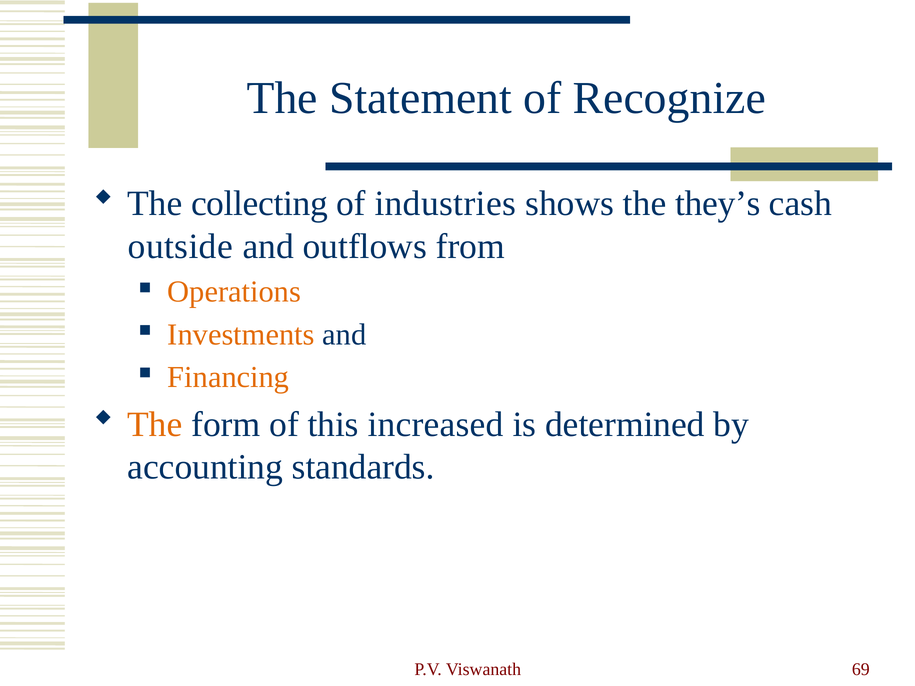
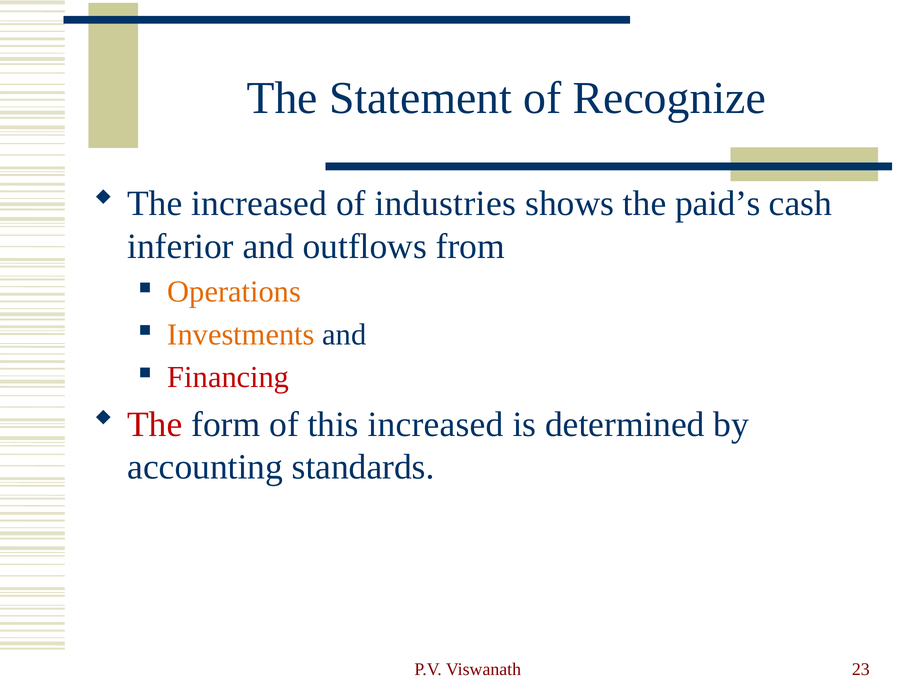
The collecting: collecting -> increased (259, 204)
they’s: they’s -> paid’s (718, 204)
outside: outside -> inferior (181, 247)
Financing colour: orange -> red (228, 377)
The colour: orange -> red (155, 424)
69: 69 -> 23 (861, 670)
